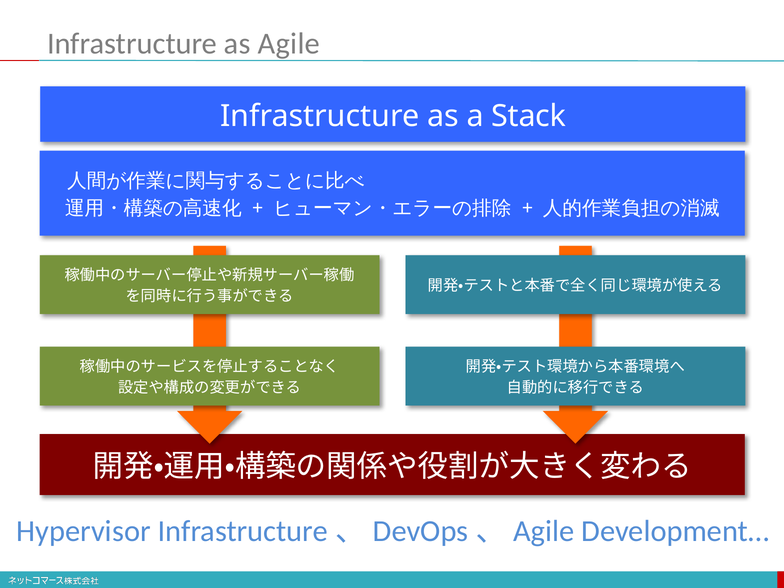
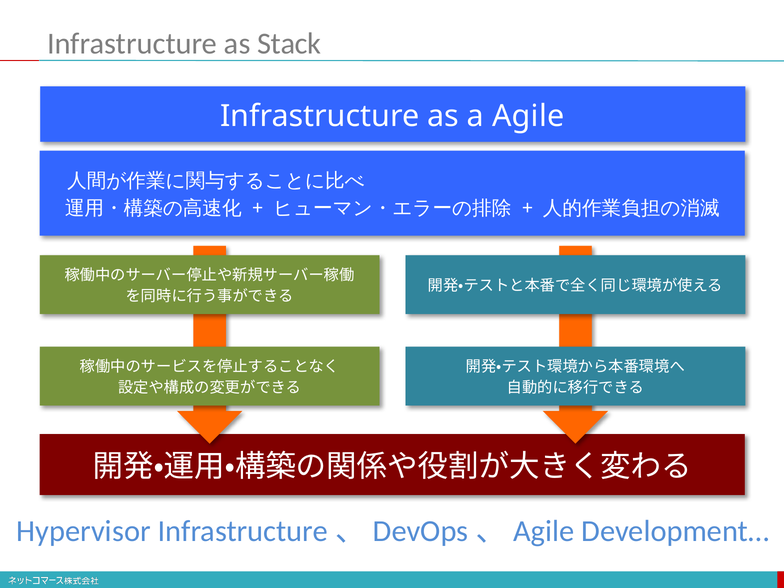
Agile: Agile -> Stack (289, 43)
Stack: Stack -> Agile (528, 116)
